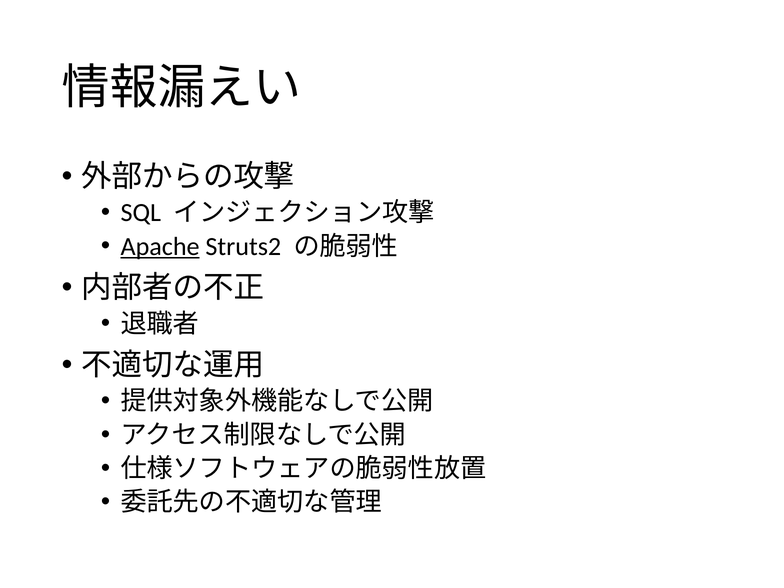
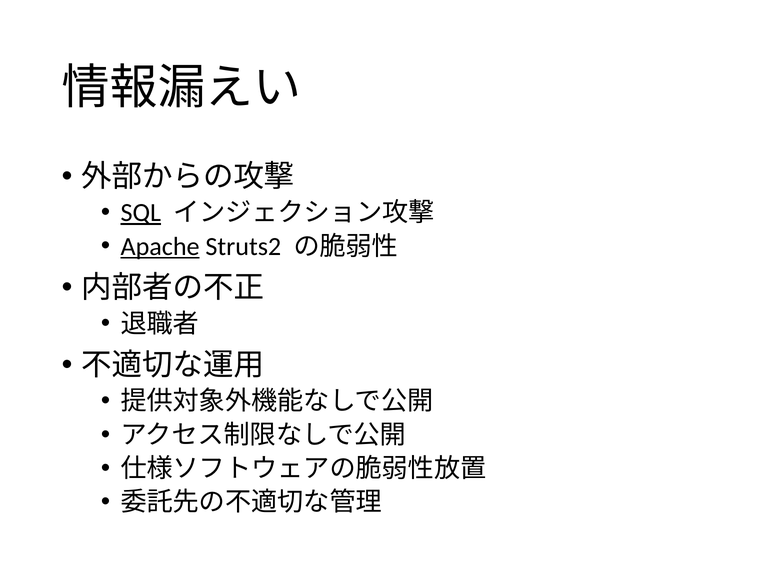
SQL underline: none -> present (141, 213)
